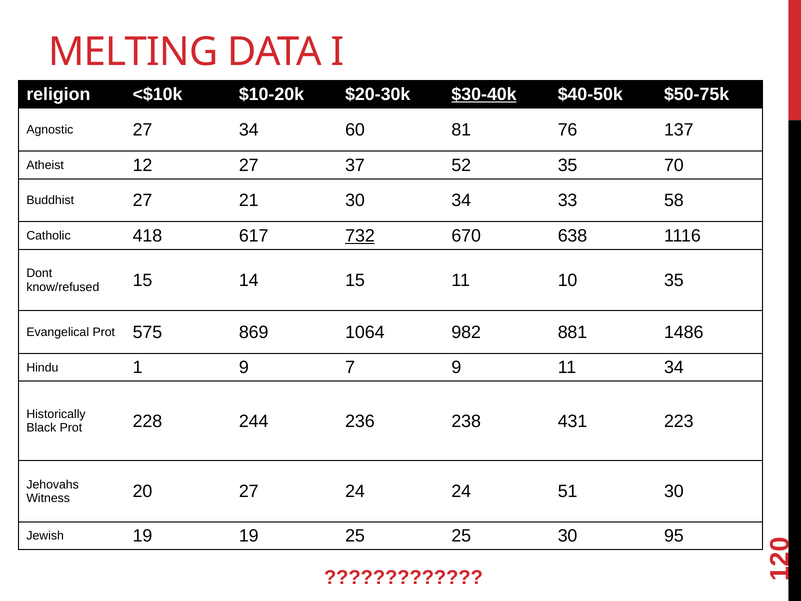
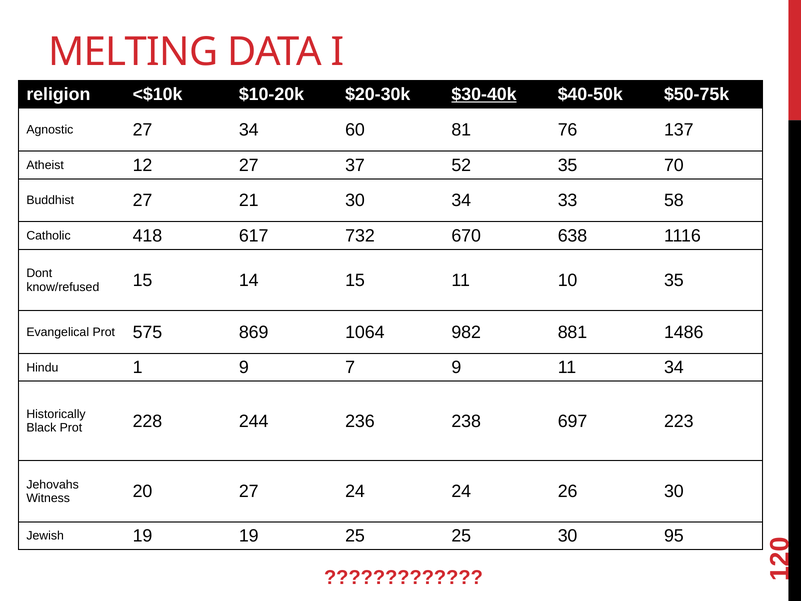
732 underline: present -> none (360, 236)
431: 431 -> 697 (573, 421)
51: 51 -> 26 (568, 491)
